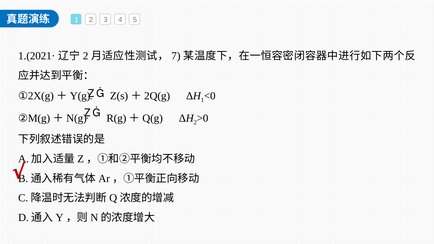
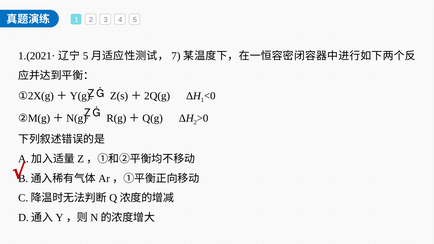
2: 2 -> 5 (86, 56)
